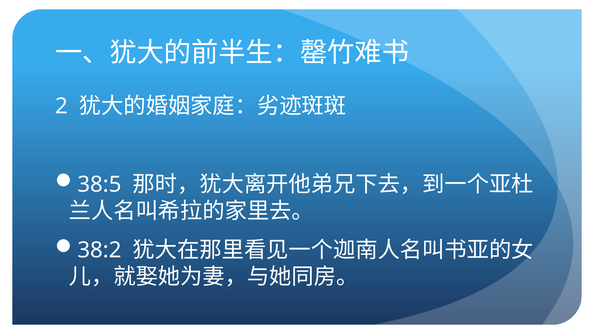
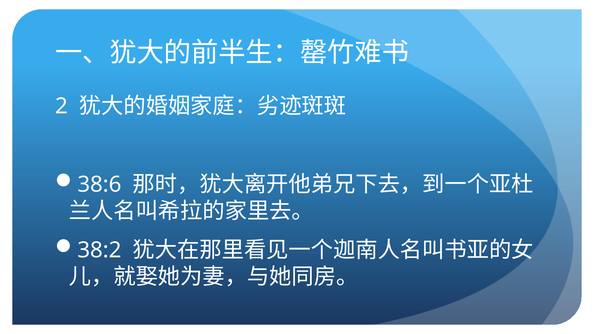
38:5: 38:5 -> 38:6 (99, 184)
